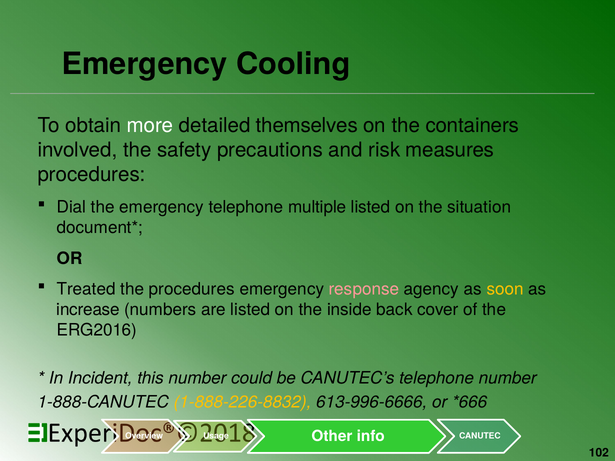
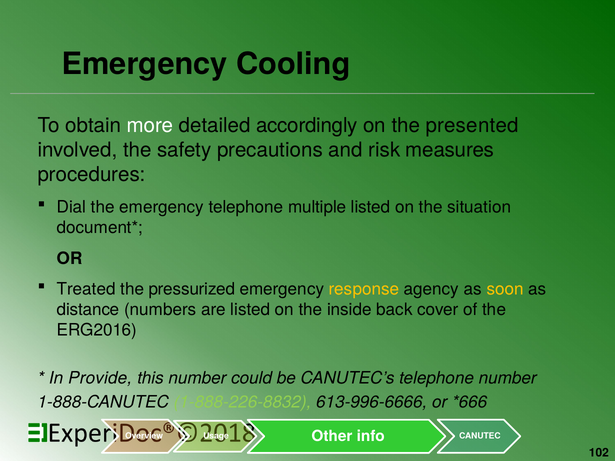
themselves: themselves -> accordingly (307, 126)
containers: containers -> presented (472, 126)
the procedures: procedures -> pressurized (192, 289)
response colour: pink -> yellow (364, 289)
increase: increase -> distance (88, 310)
Incident: Incident -> Provide (100, 378)
1-888-226-8832 colour: yellow -> light green (243, 402)
